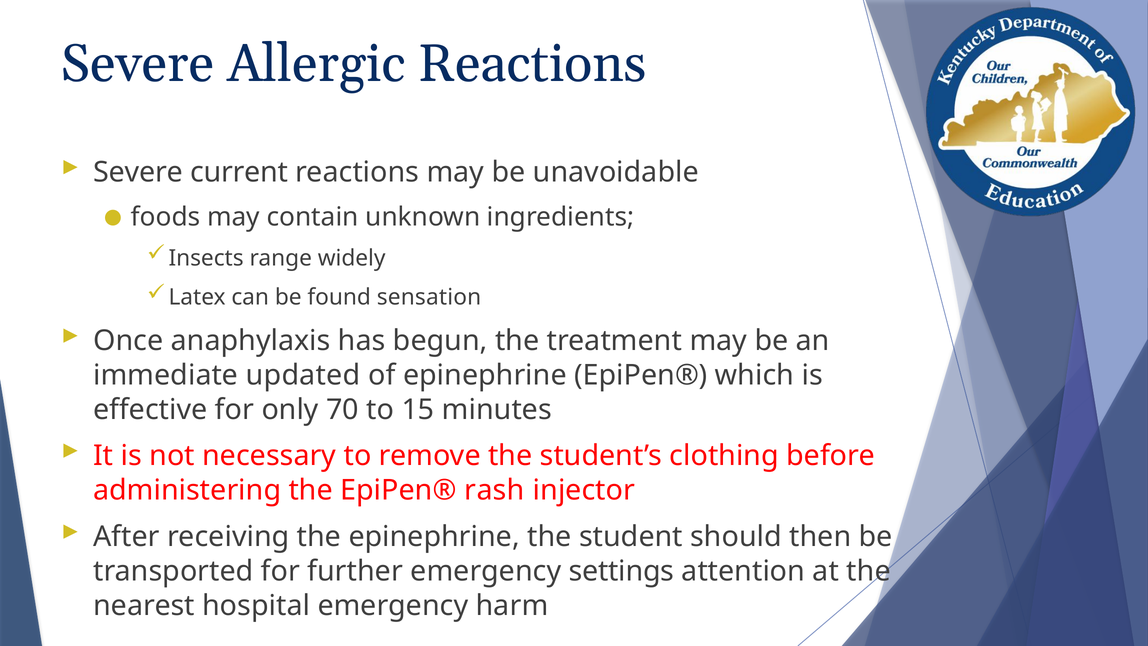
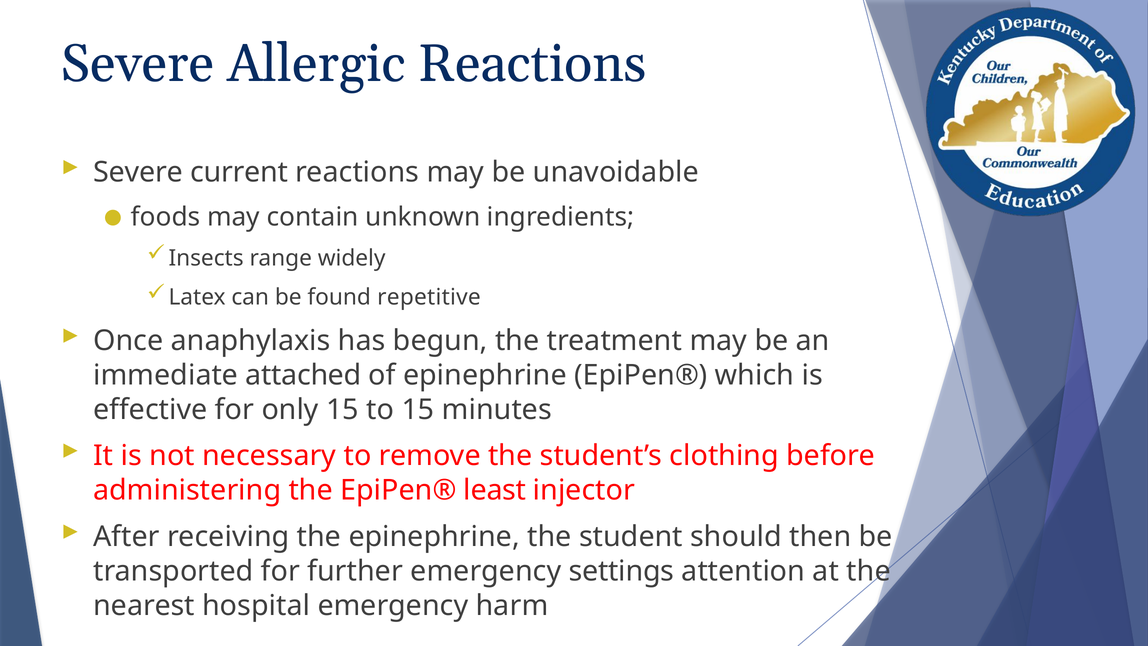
sensation: sensation -> repetitive (429, 297)
updated: updated -> attached (303, 375)
only 70: 70 -> 15 (342, 409)
rash: rash -> least (495, 490)
